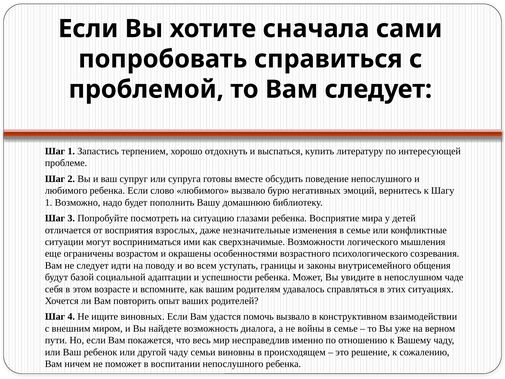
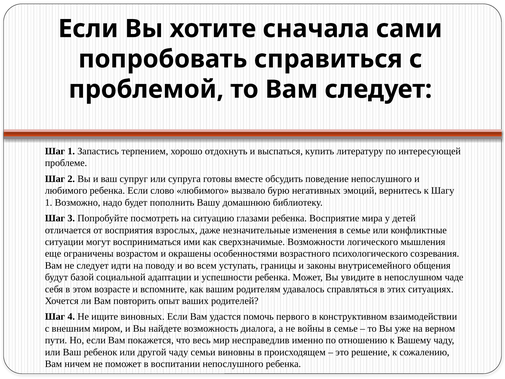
помочь вызвало: вызвало -> первого (293, 317)
